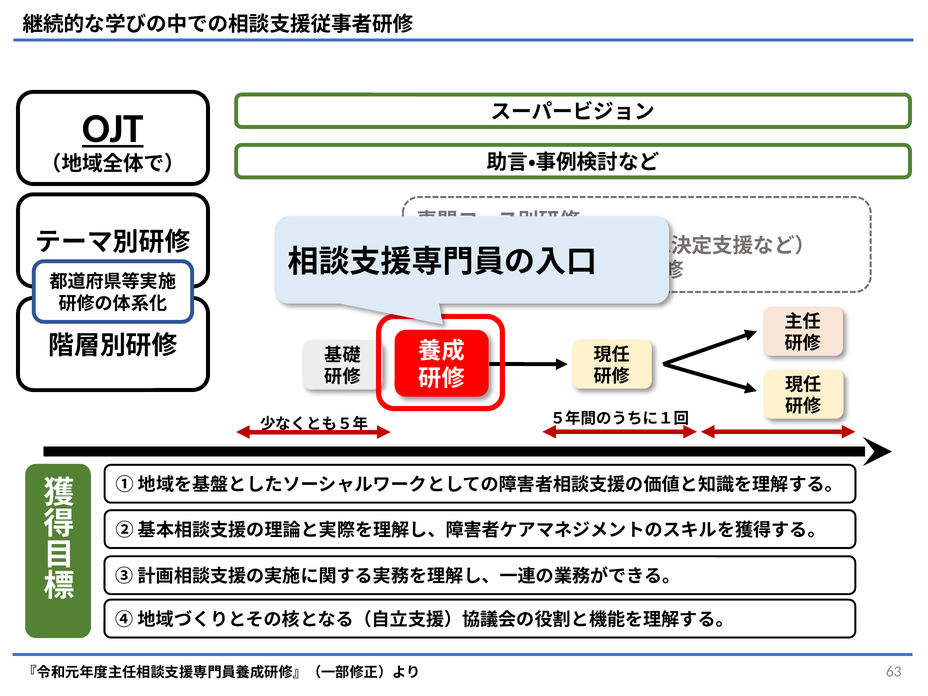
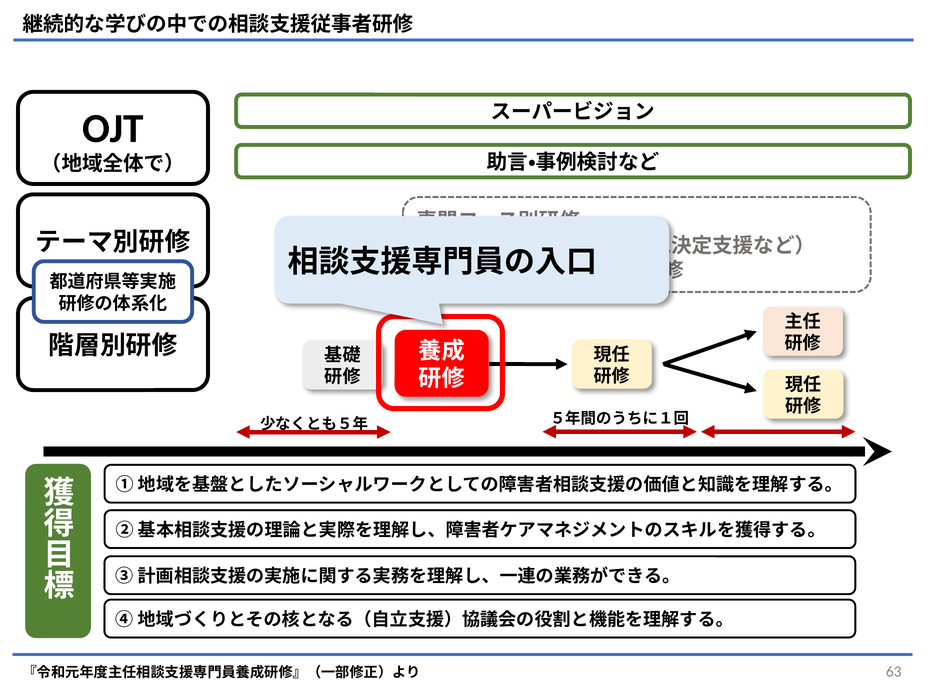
OJT underline: present -> none (113, 128)
